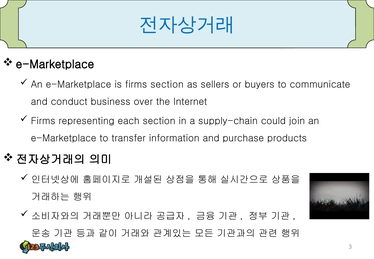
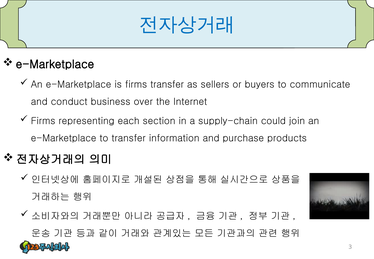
firms section: section -> transfer (167, 84)
